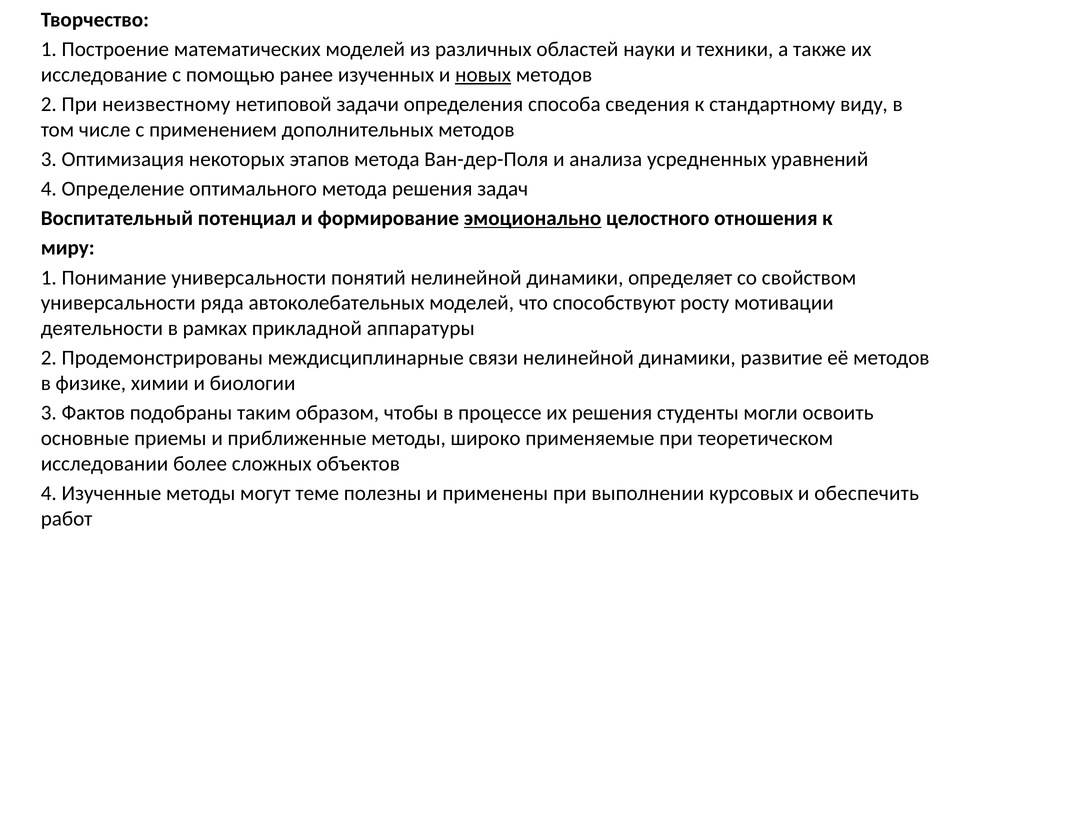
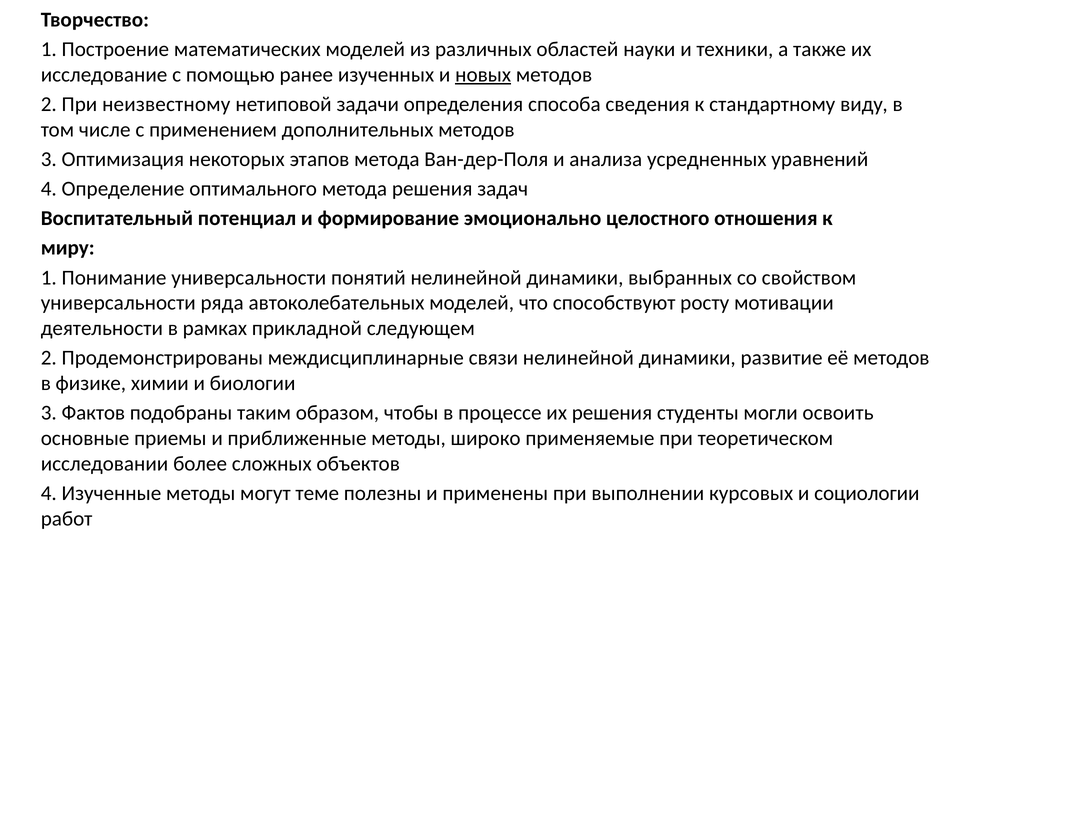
эмоционально underline: present -> none (533, 218)
определяет: определяет -> выбранных (680, 278)
аппаратуры: аппаратуры -> следующем (421, 328)
обеспечить: обеспечить -> социологии (867, 493)
